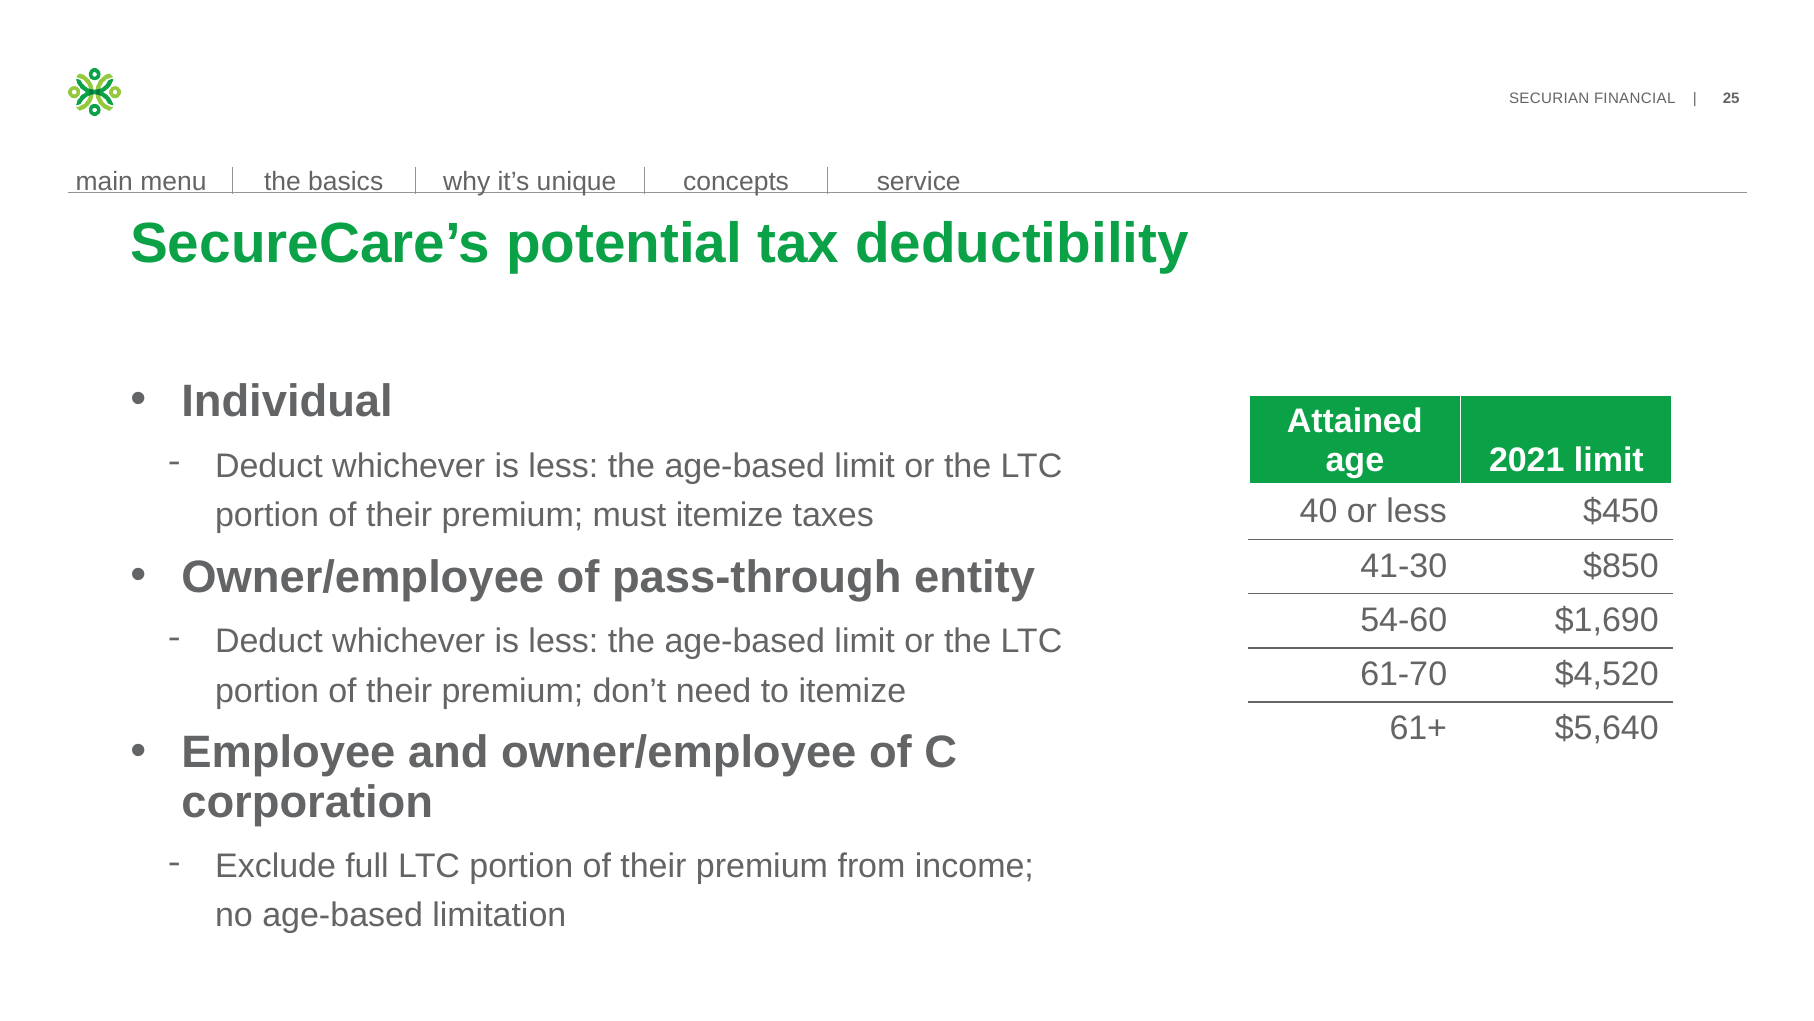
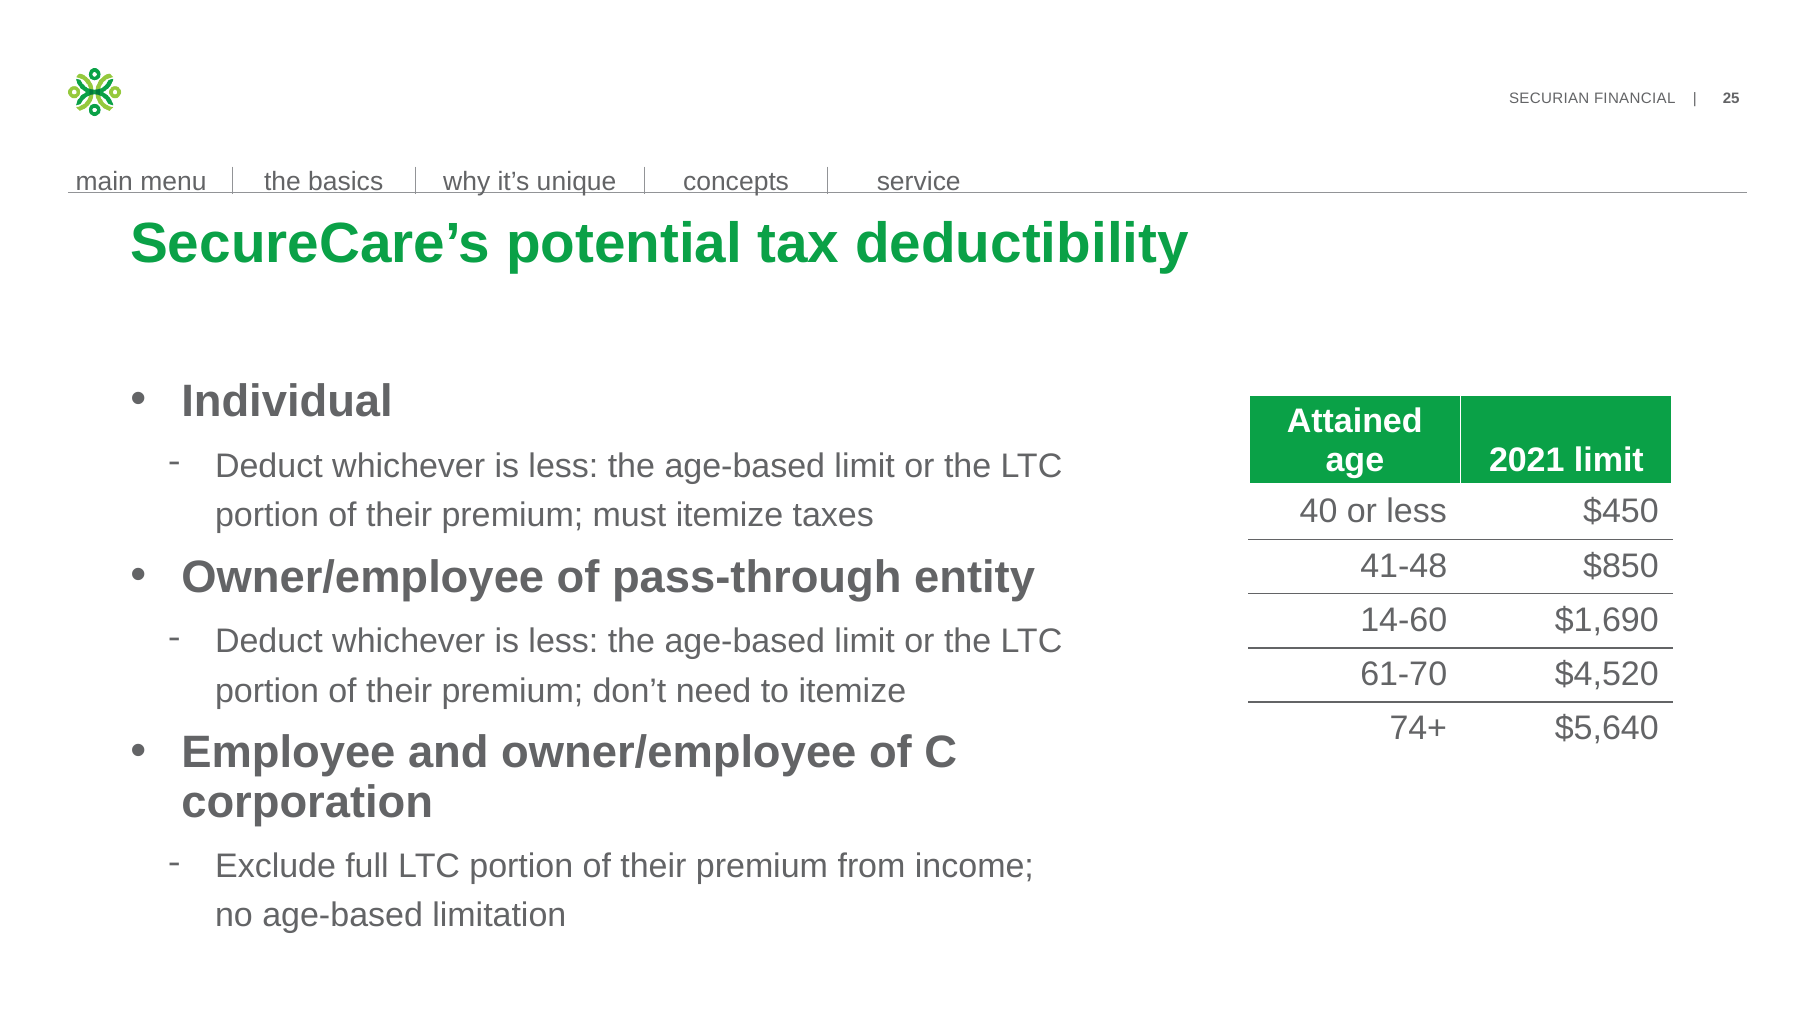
41-30: 41-30 -> 41-48 (1404, 565)
54-60: 54-60 -> 14-60 (1404, 620)
61+: 61+ -> 74+ (1418, 728)
